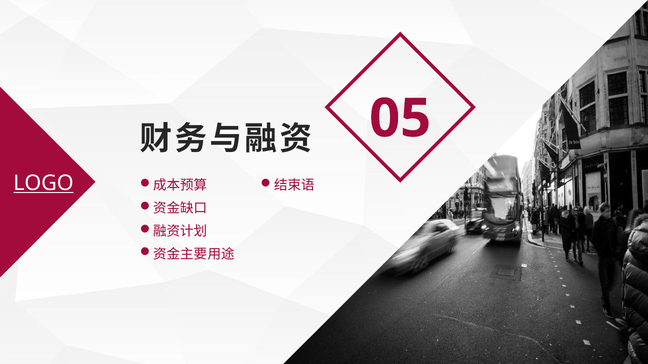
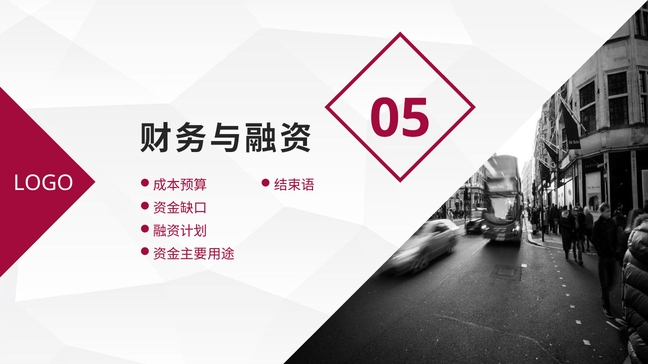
LOGO underline: present -> none (44, 184)
